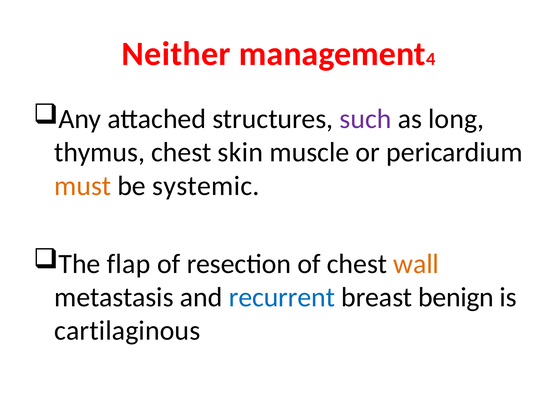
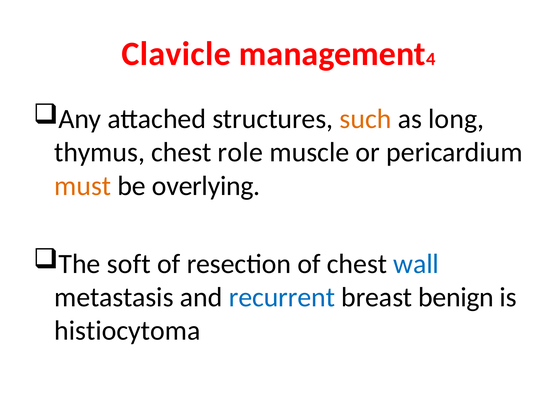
Neither: Neither -> Clavicle (176, 54)
such colour: purple -> orange (366, 119)
skin: skin -> role (240, 152)
systemic: systemic -> overlying (206, 186)
flap: flap -> soft (129, 264)
wall colour: orange -> blue (416, 264)
cartilaginous: cartilaginous -> histiocytoma (127, 331)
